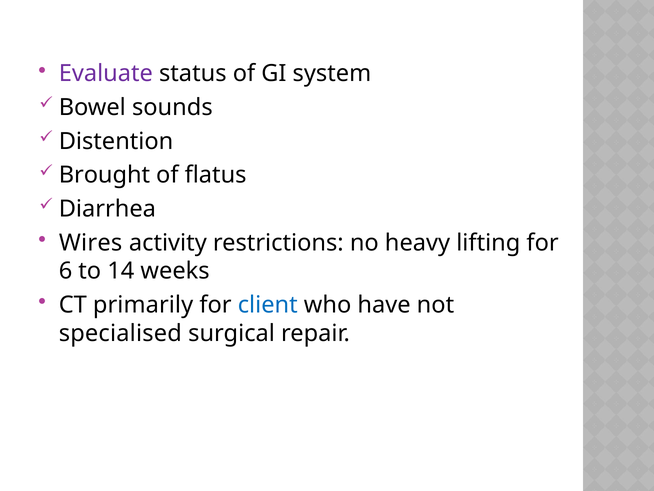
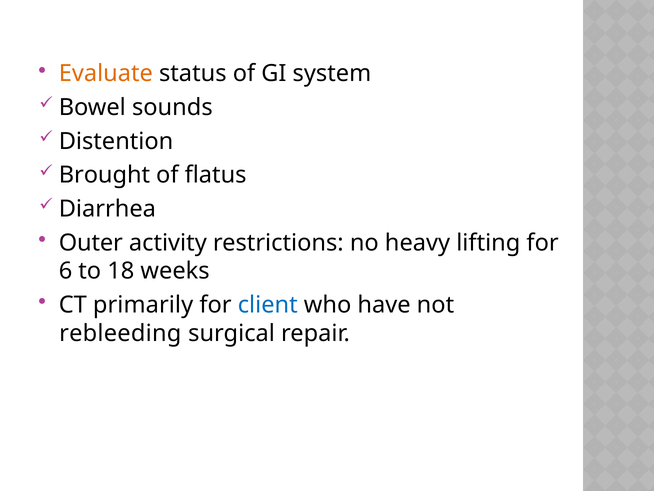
Evaluate colour: purple -> orange (106, 74)
Wires: Wires -> Outer (91, 242)
14: 14 -> 18 (121, 271)
specialised: specialised -> rebleeding (120, 333)
